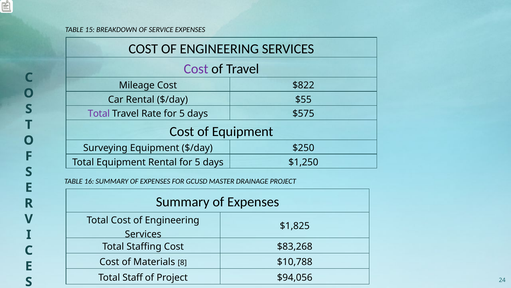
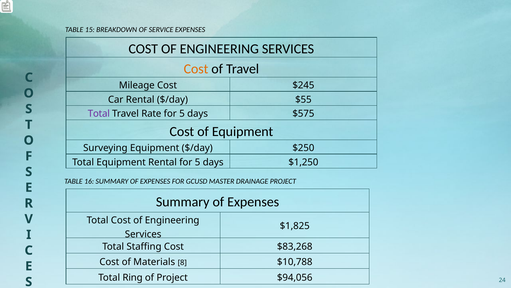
Cost colour: purple -> orange (196, 69)
$822: $822 -> $245 (303, 85)
Staff: Staff -> Ring (133, 277)
